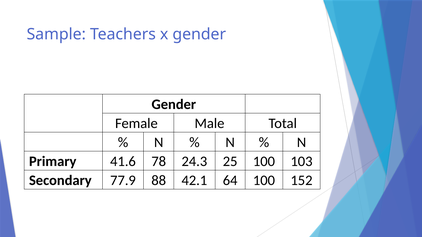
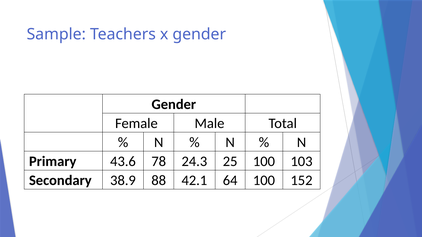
41.6: 41.6 -> 43.6 (123, 162)
77.9: 77.9 -> 38.9 (123, 181)
